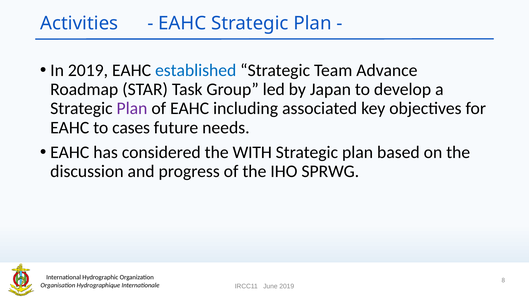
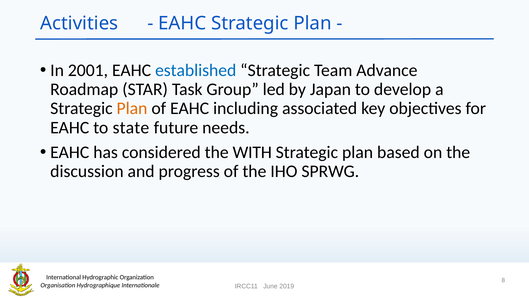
In 2019: 2019 -> 2001 (88, 70)
Plan colour: purple -> orange (132, 108)
cases: cases -> state (131, 127)
